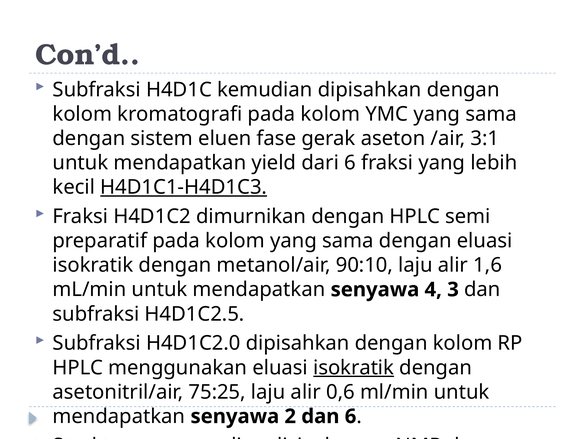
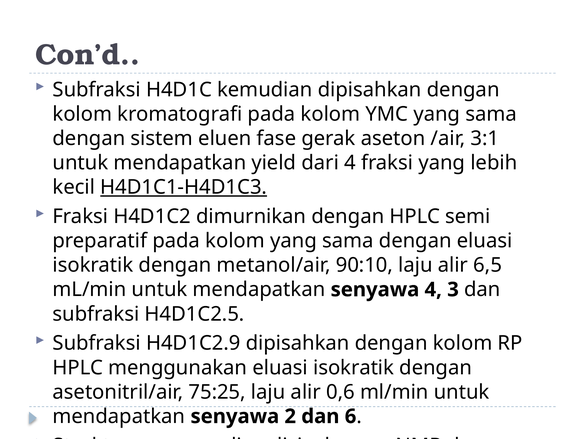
dari 6: 6 -> 4 (350, 163)
1,6: 1,6 -> 6,5 (488, 265)
H4D1C2.0: H4D1C2.0 -> H4D1C2.9 (193, 343)
isokratik underline: present -> none (354, 367)
